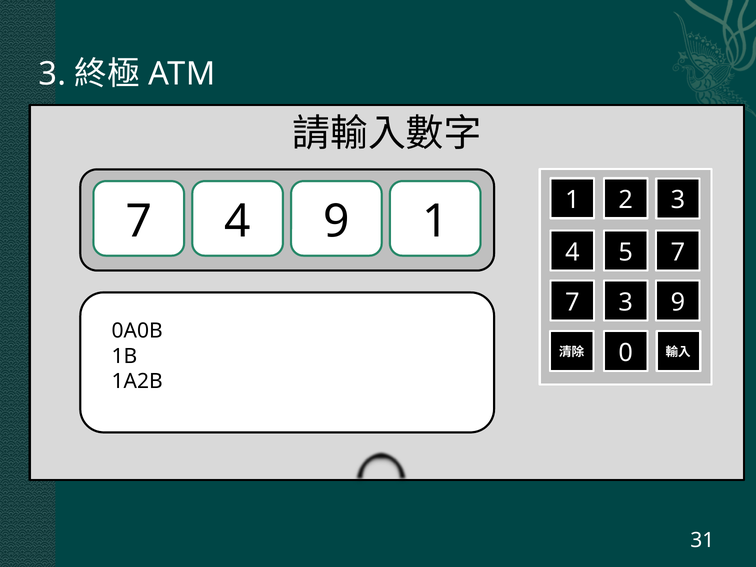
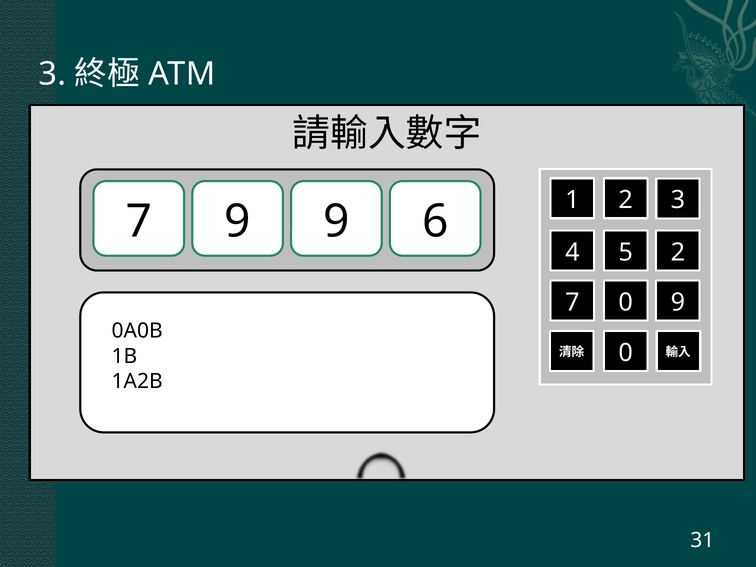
7 4: 4 -> 9 (238, 222)
1: 1 -> 6 (435, 222)
5 7: 7 -> 2 (678, 252)
7 3: 3 -> 0 (626, 302)
